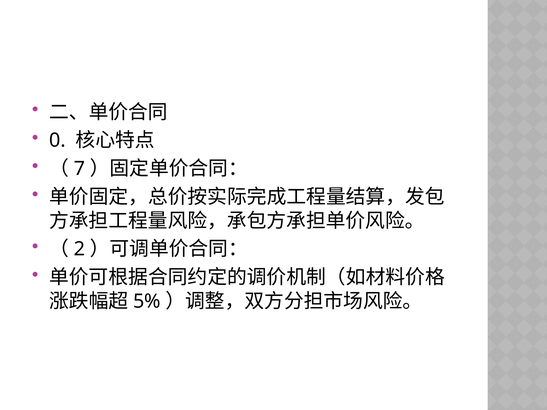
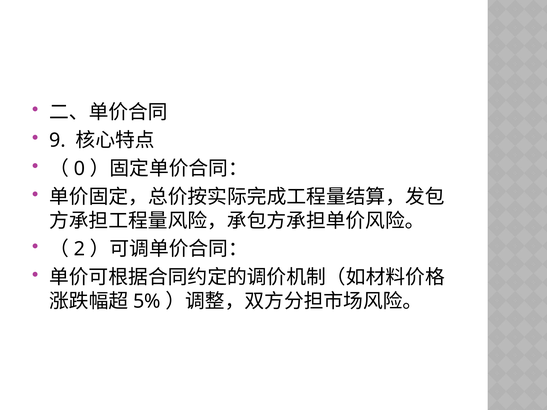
0: 0 -> 9 (57, 141)
7: 7 -> 0 (79, 169)
